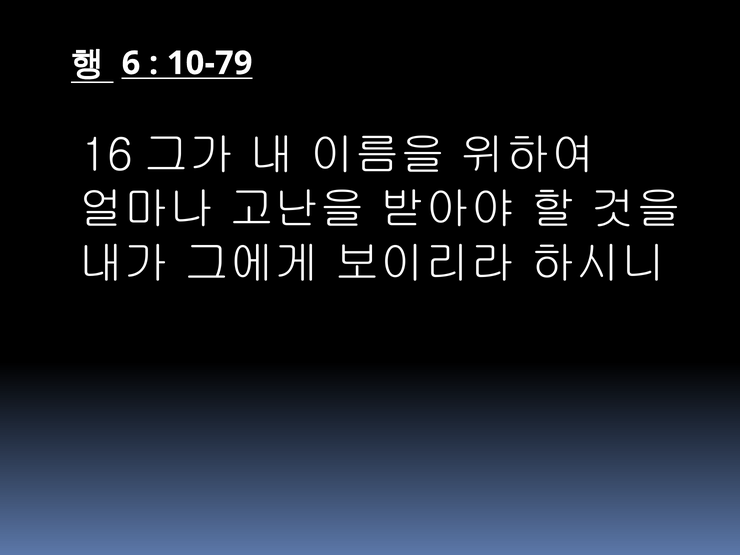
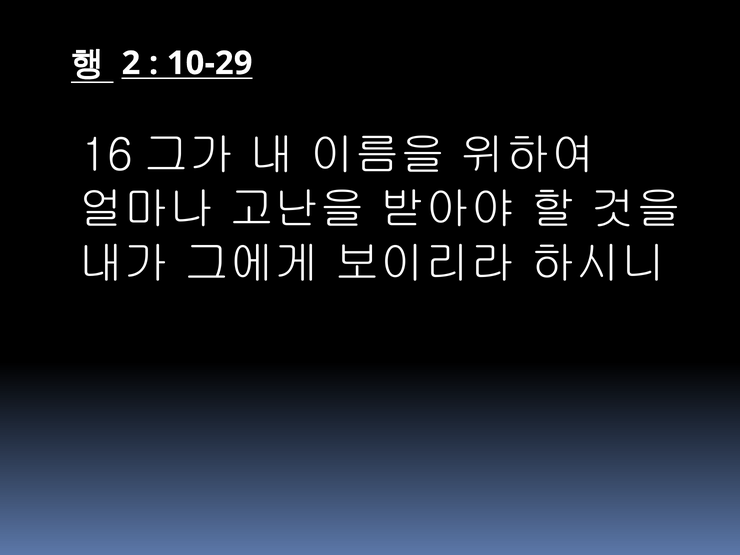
6: 6 -> 2 (131, 63)
10-79: 10-79 -> 10-29 (210, 63)
